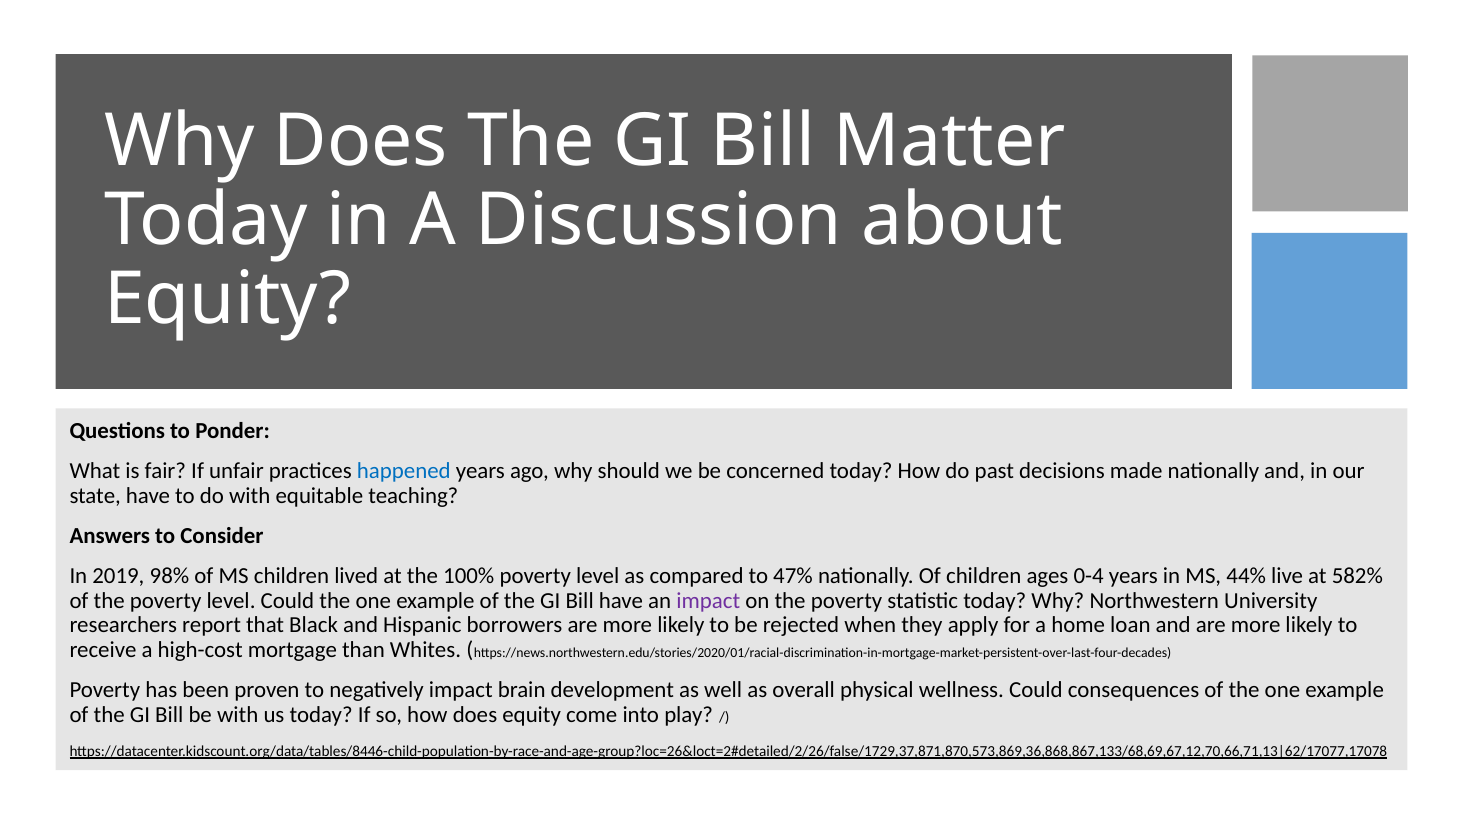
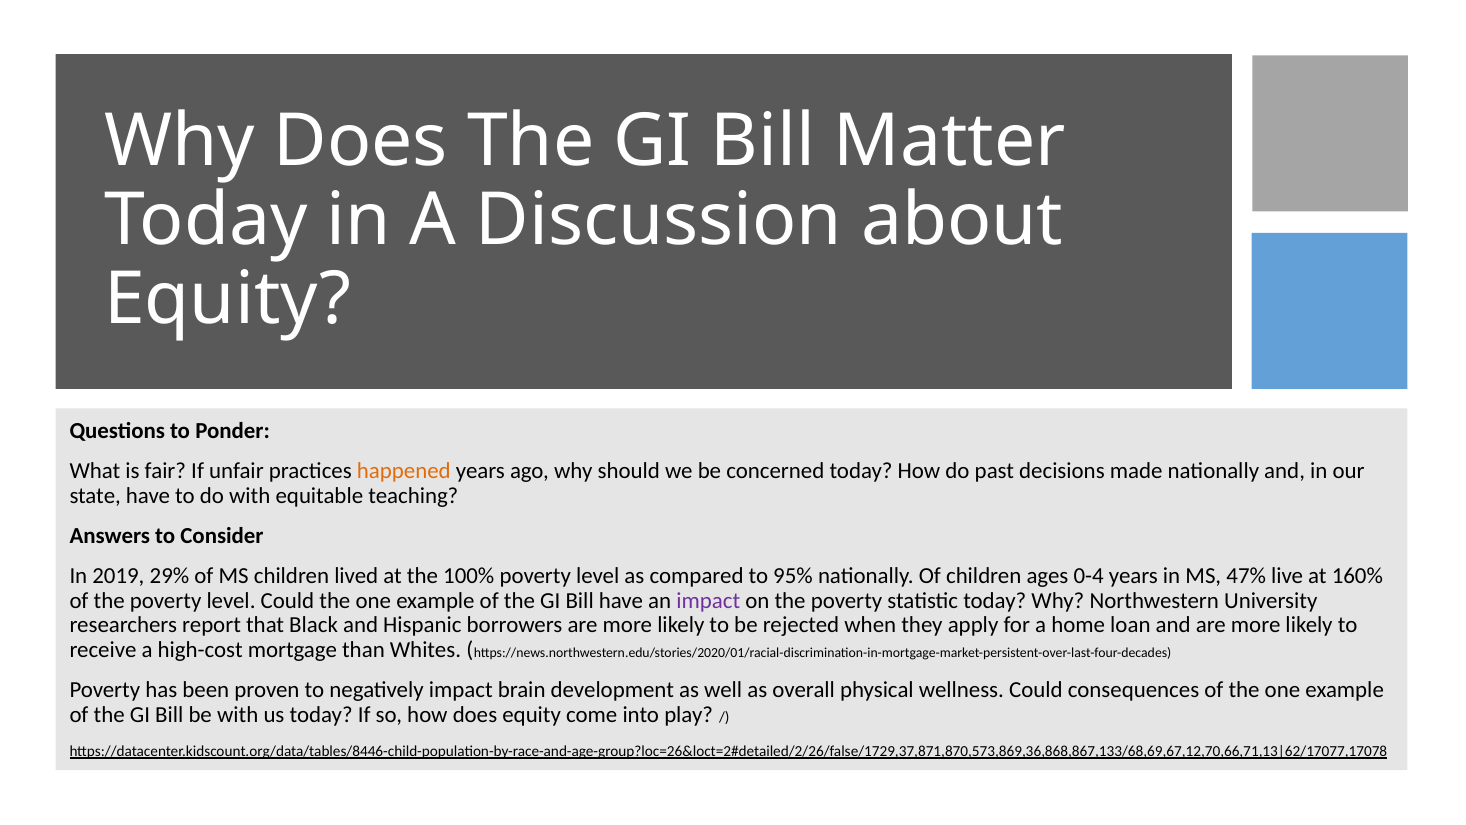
happened colour: blue -> orange (404, 471)
98%: 98% -> 29% (170, 576)
47%: 47% -> 95% (793, 576)
44%: 44% -> 47% (1246, 576)
582%: 582% -> 160% (1357, 576)
